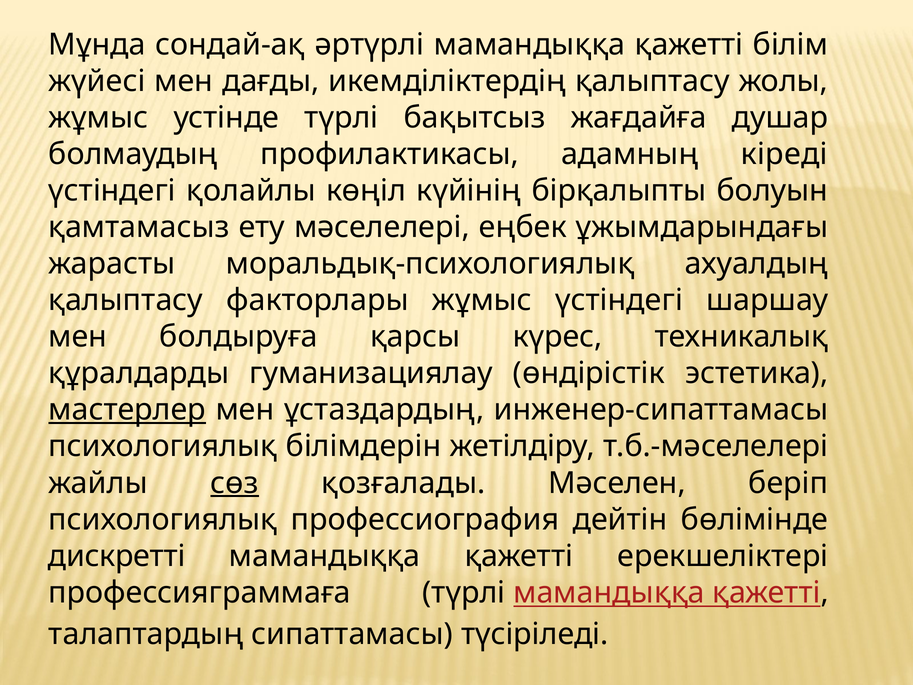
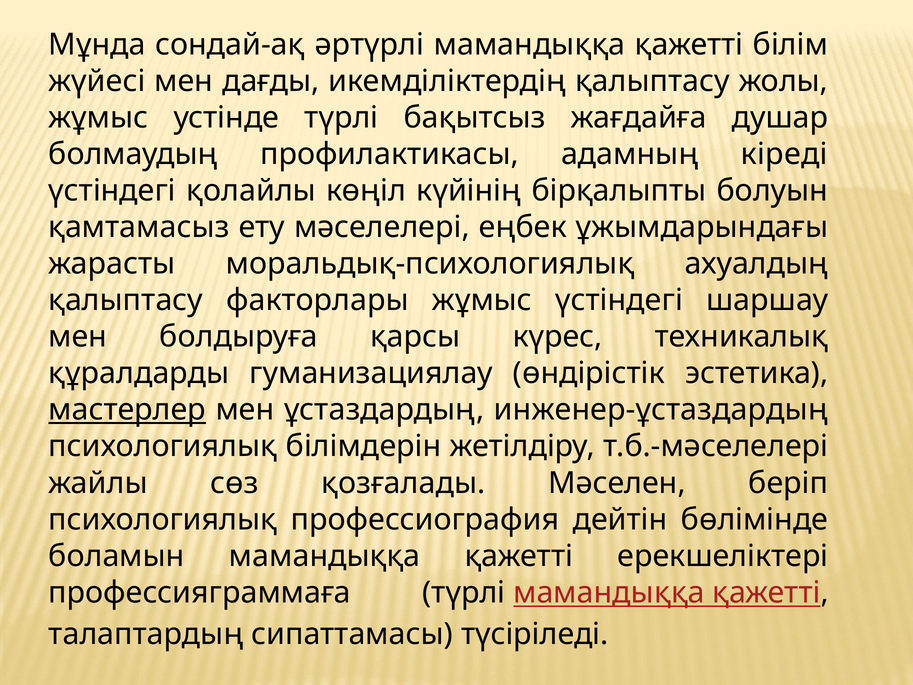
инженер-сипаттамасы: инженер-сипаттамасы -> инженер-ұстаздардың (661, 410)
сөз underline: present -> none (235, 483)
дискретті: дискретті -> боламын (117, 556)
